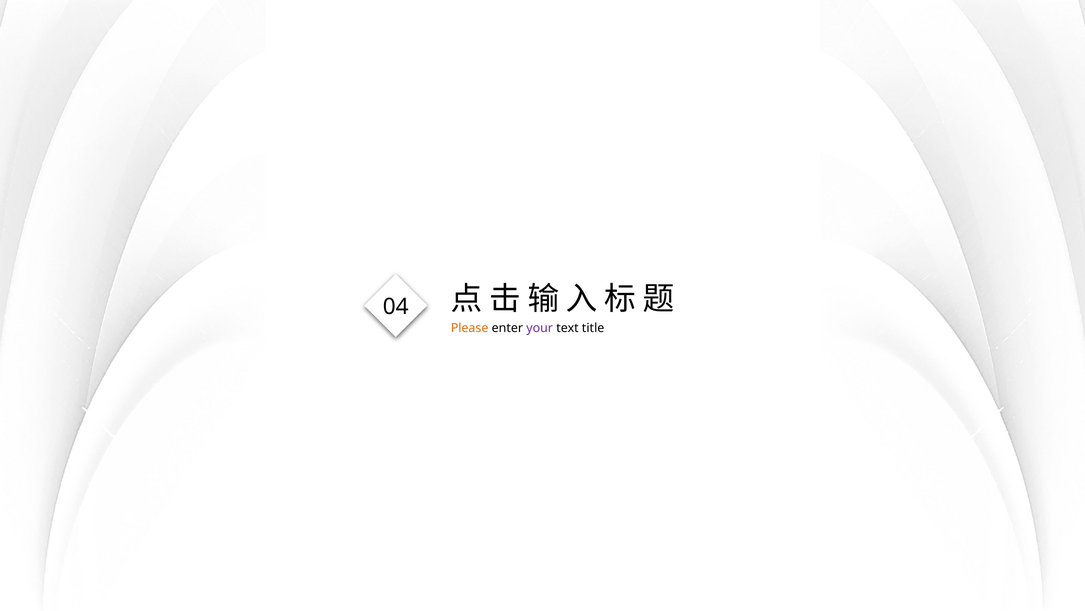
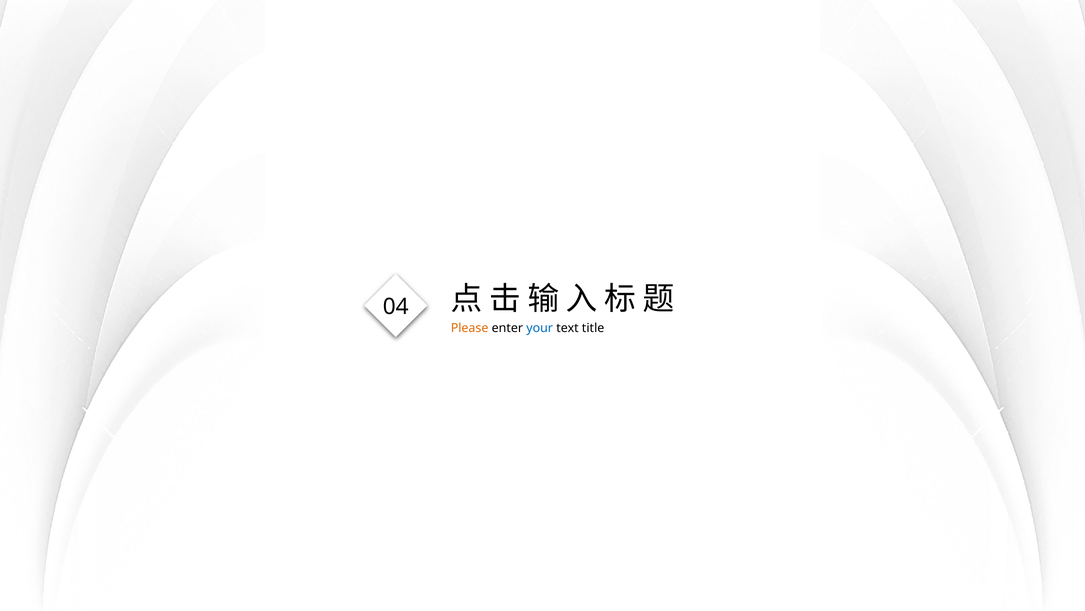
your colour: purple -> blue (540, 328)
